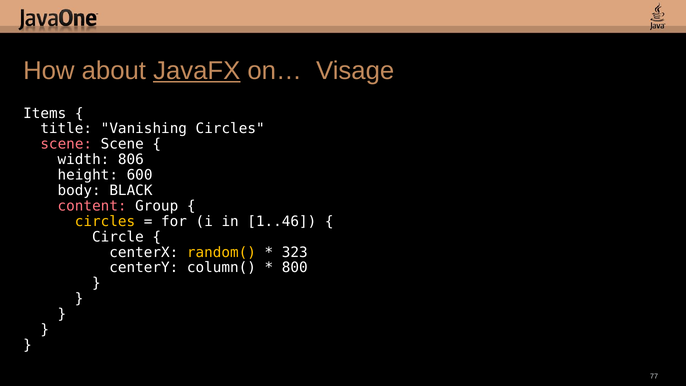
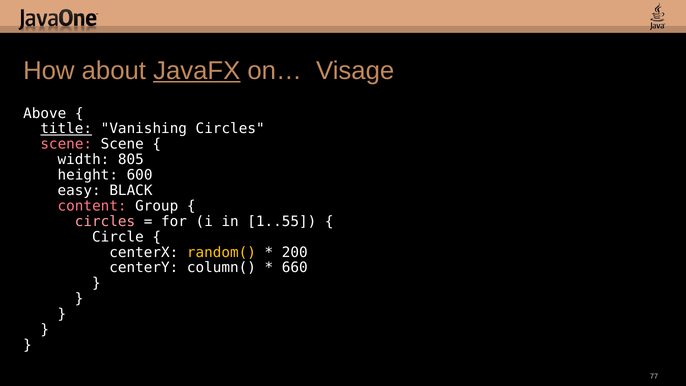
Items: Items -> Above (45, 113)
title underline: none -> present (66, 129)
806: 806 -> 805 (131, 160)
body: body -> easy (79, 191)
circles colour: yellow -> pink (105, 221)
1..46: 1..46 -> 1..55 (282, 221)
323: 323 -> 200 (295, 252)
800: 800 -> 660 (295, 268)
